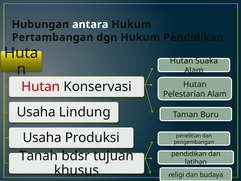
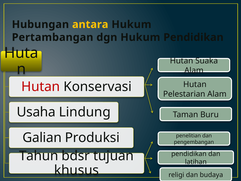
antara colour: white -> yellow (90, 24)
Usaha: Usaha -> Galian (42, 137)
Tanah: Tanah -> Tahun (39, 156)
